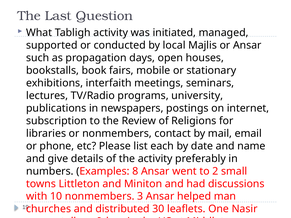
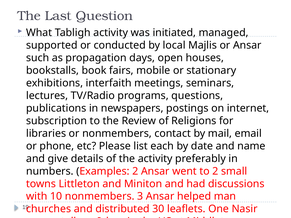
university: university -> questions (197, 96)
Examples 8: 8 -> 2 (135, 171)
